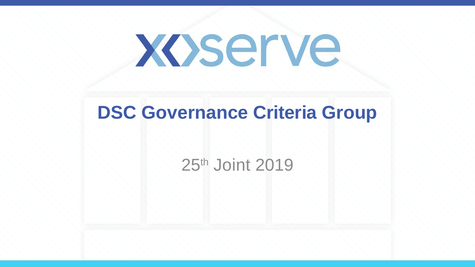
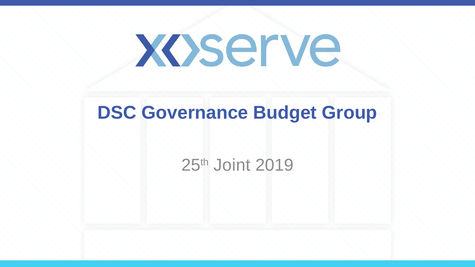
Criteria: Criteria -> Budget (285, 113)
